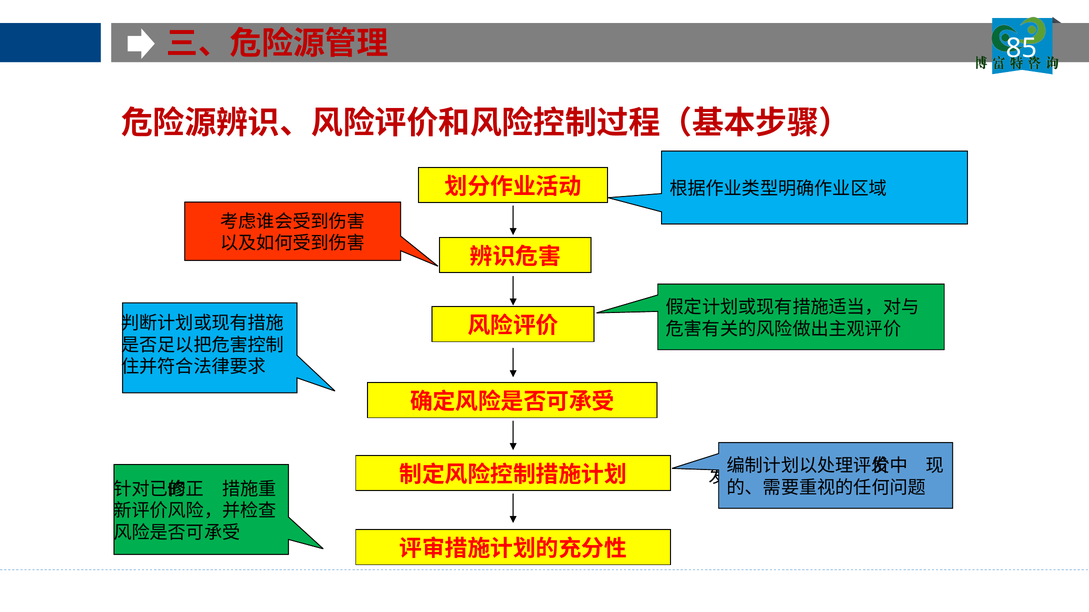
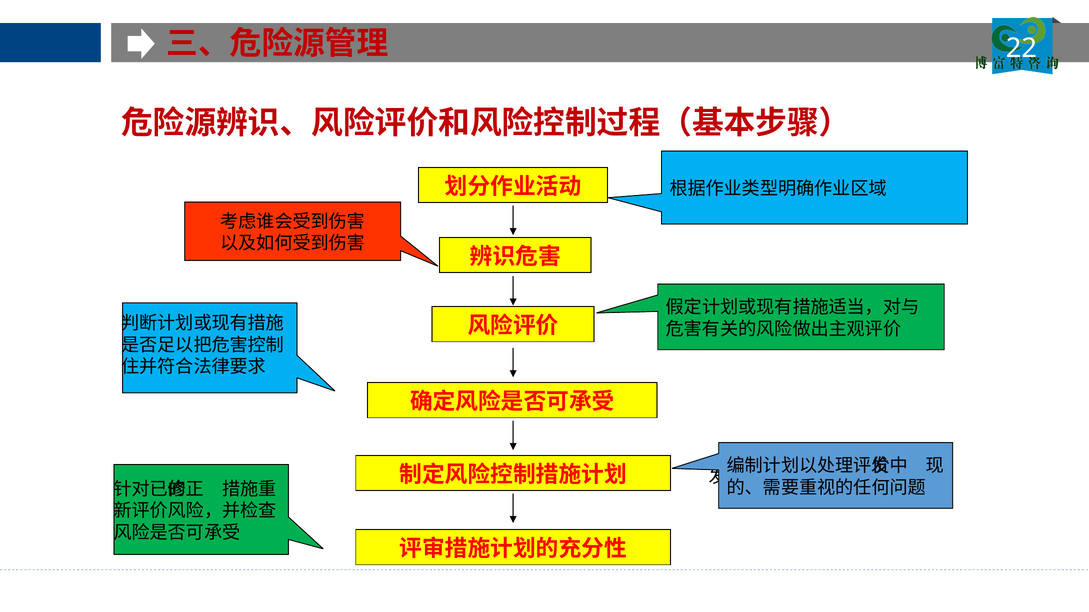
85: 85 -> 22 (1021, 48)
